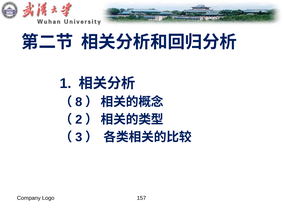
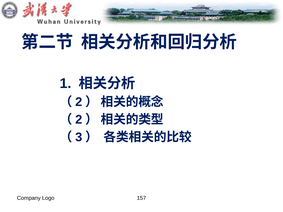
8: 8 -> 2 (79, 102)
